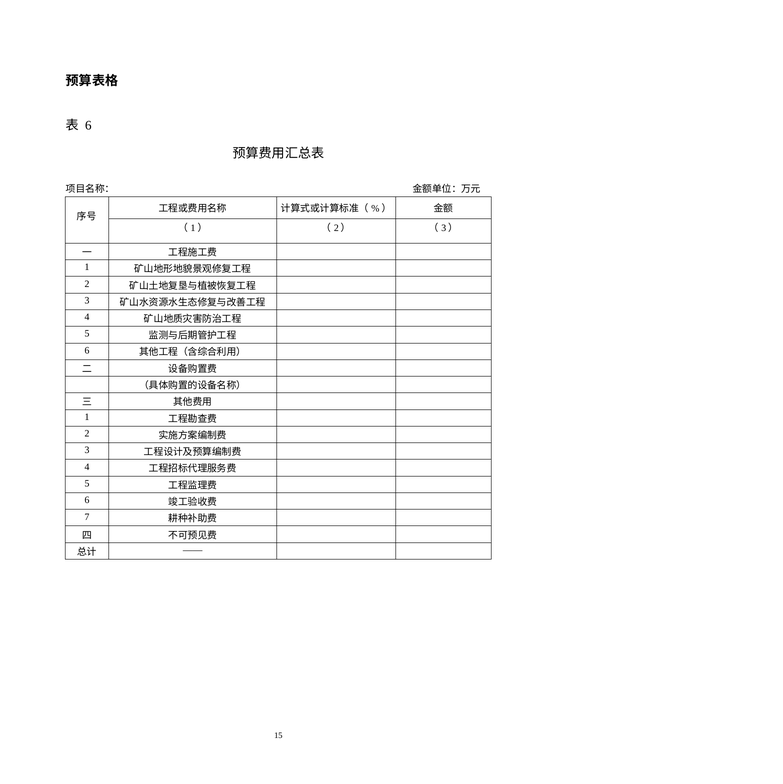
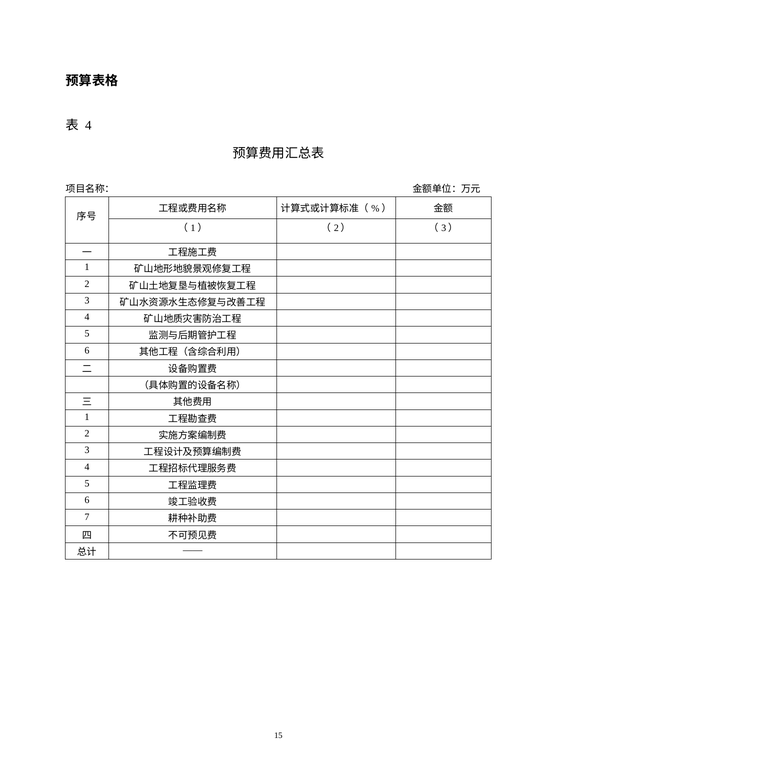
6: 6 -> 4 (88, 126)
